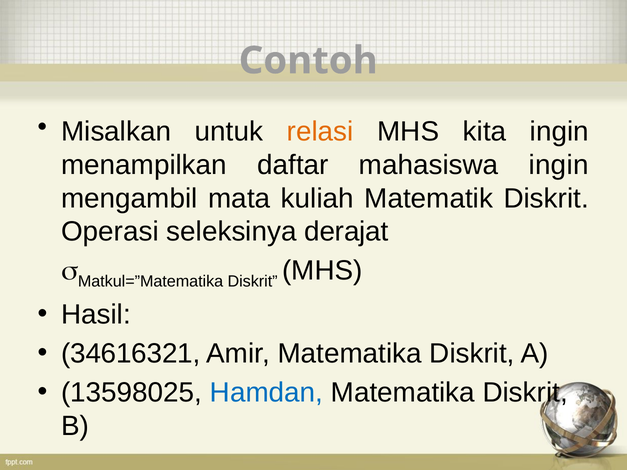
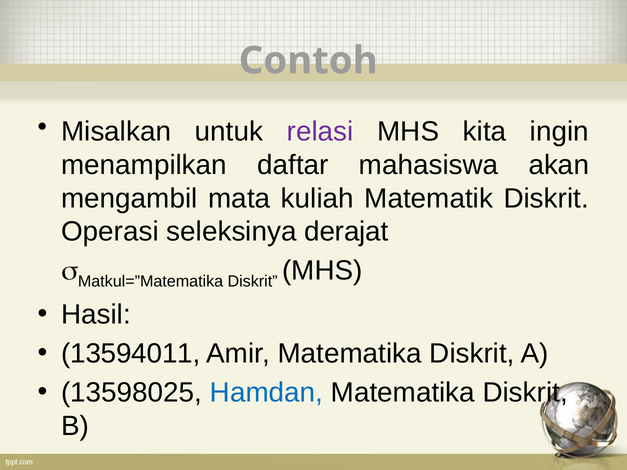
relasi colour: orange -> purple (320, 132)
mahasiswa ingin: ingin -> akan (559, 165)
34616321: 34616321 -> 13594011 (131, 354)
